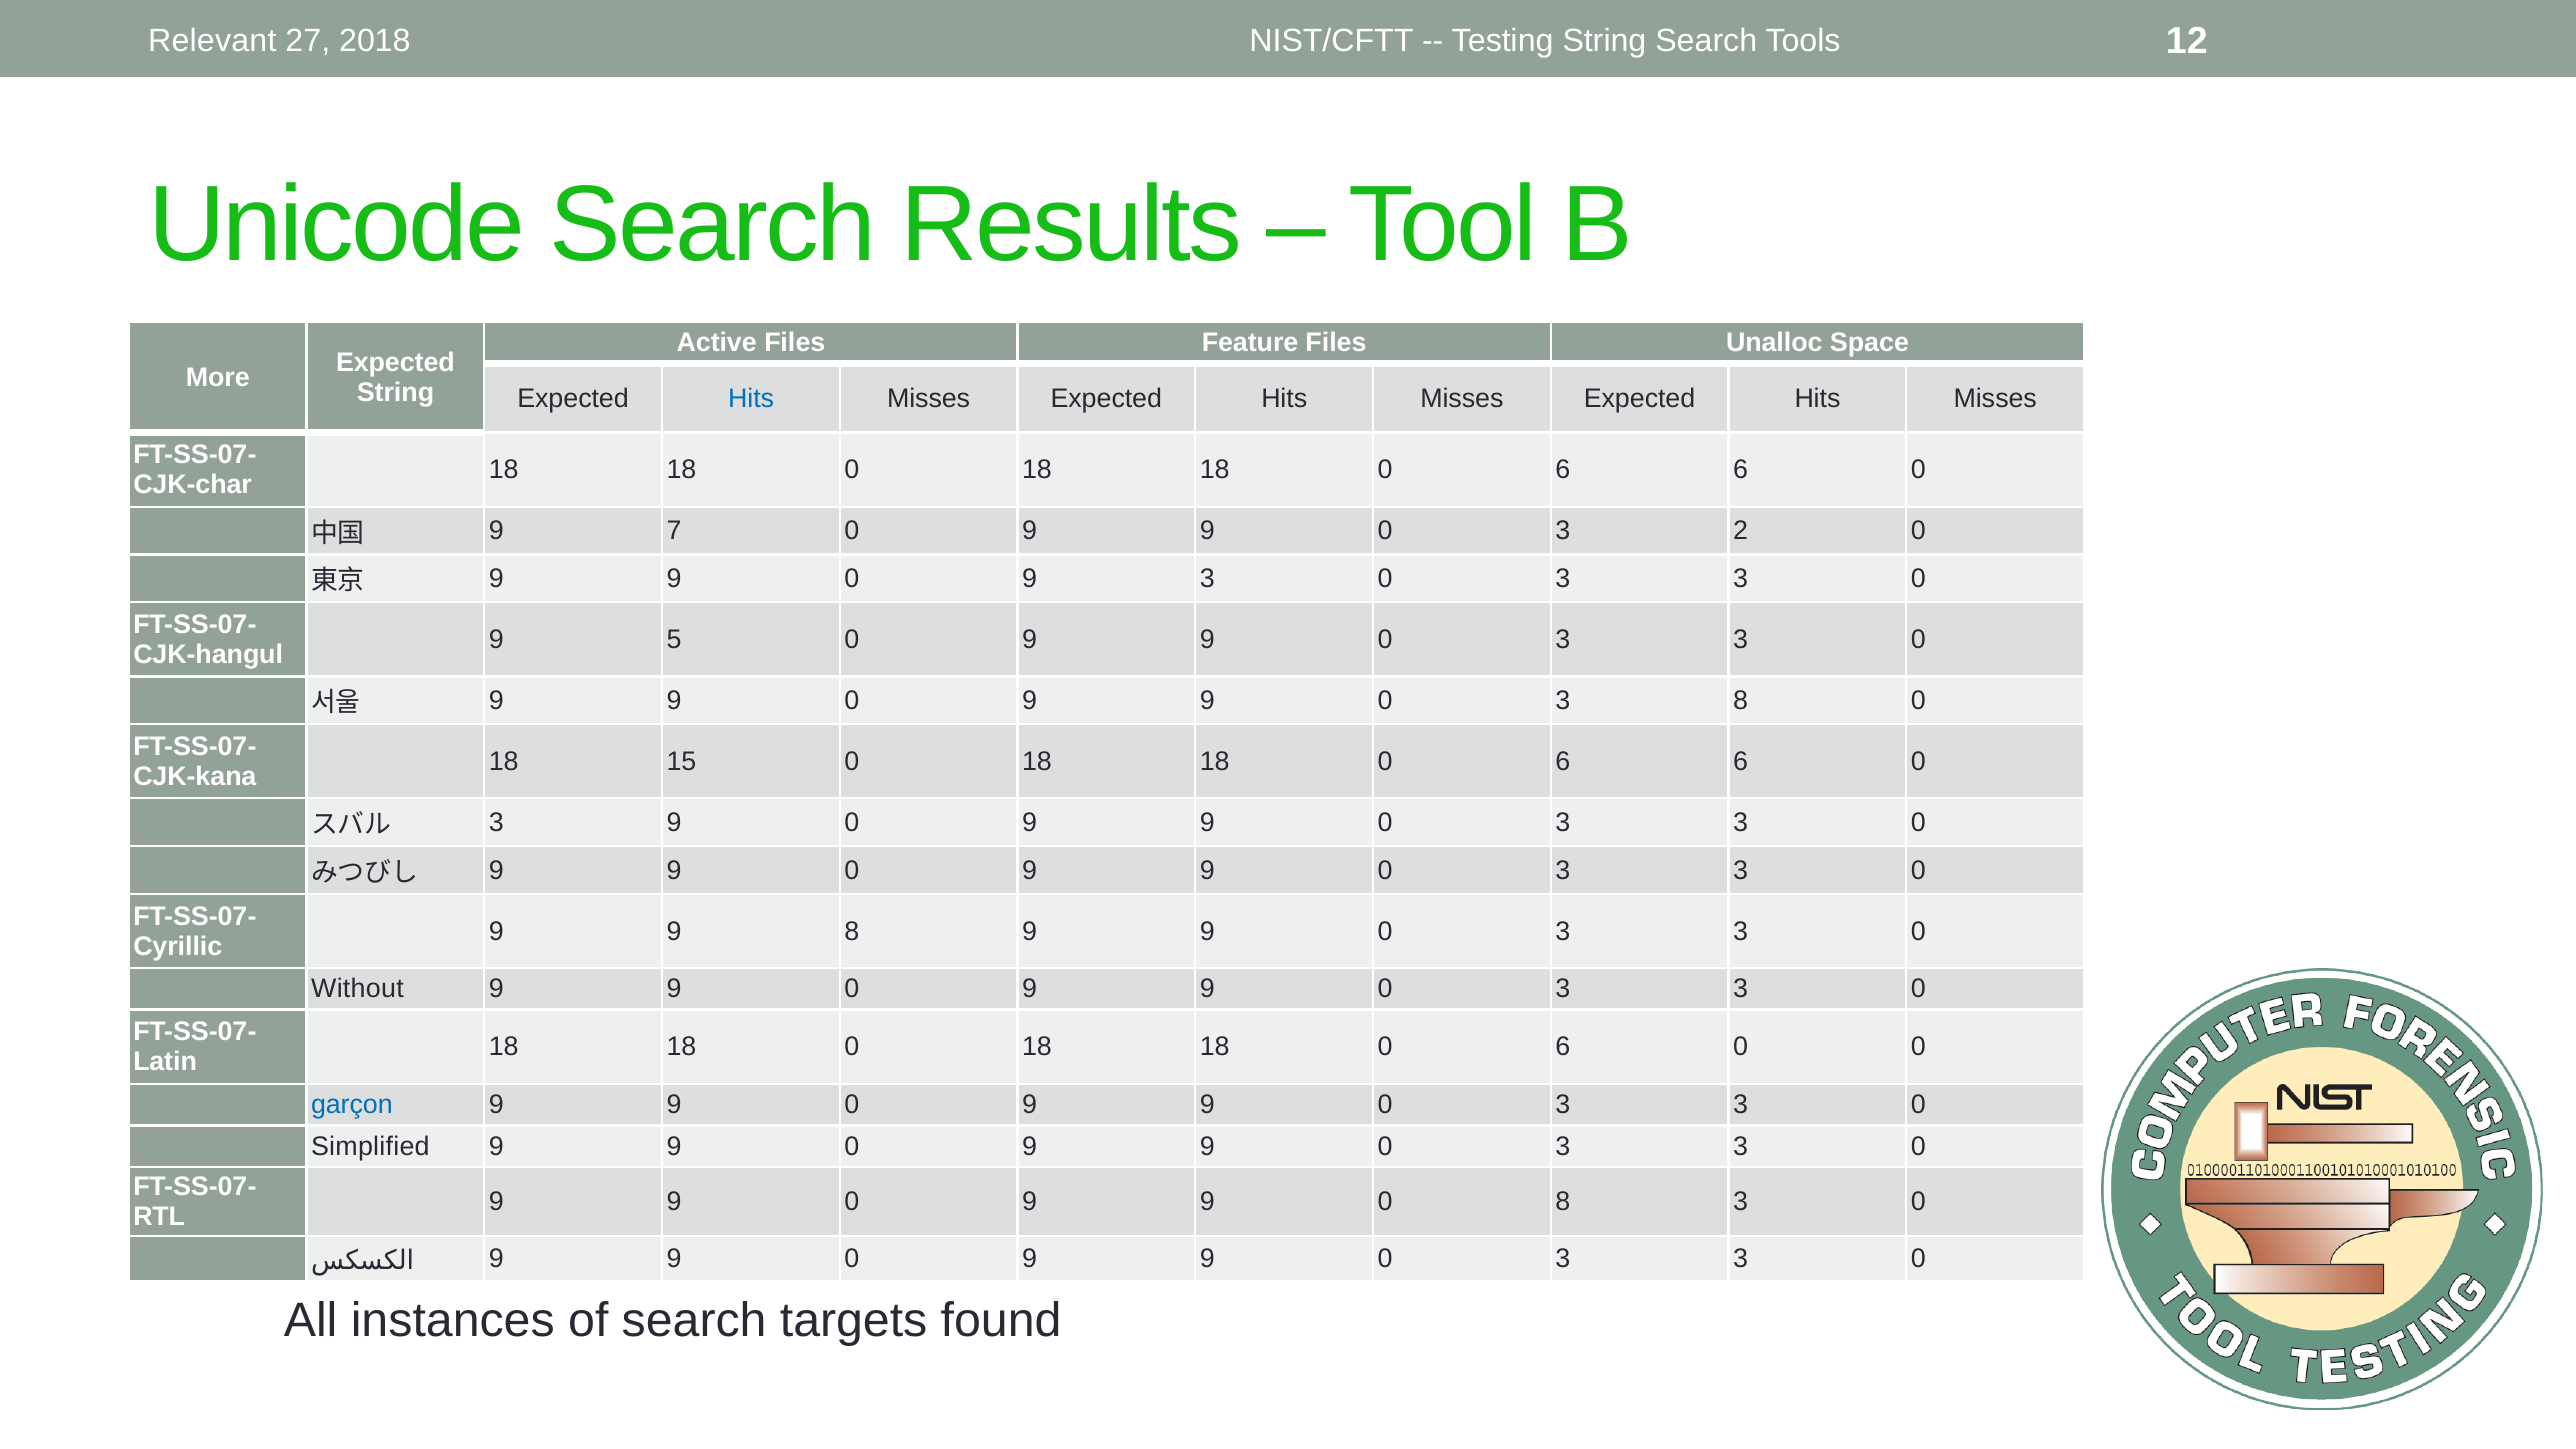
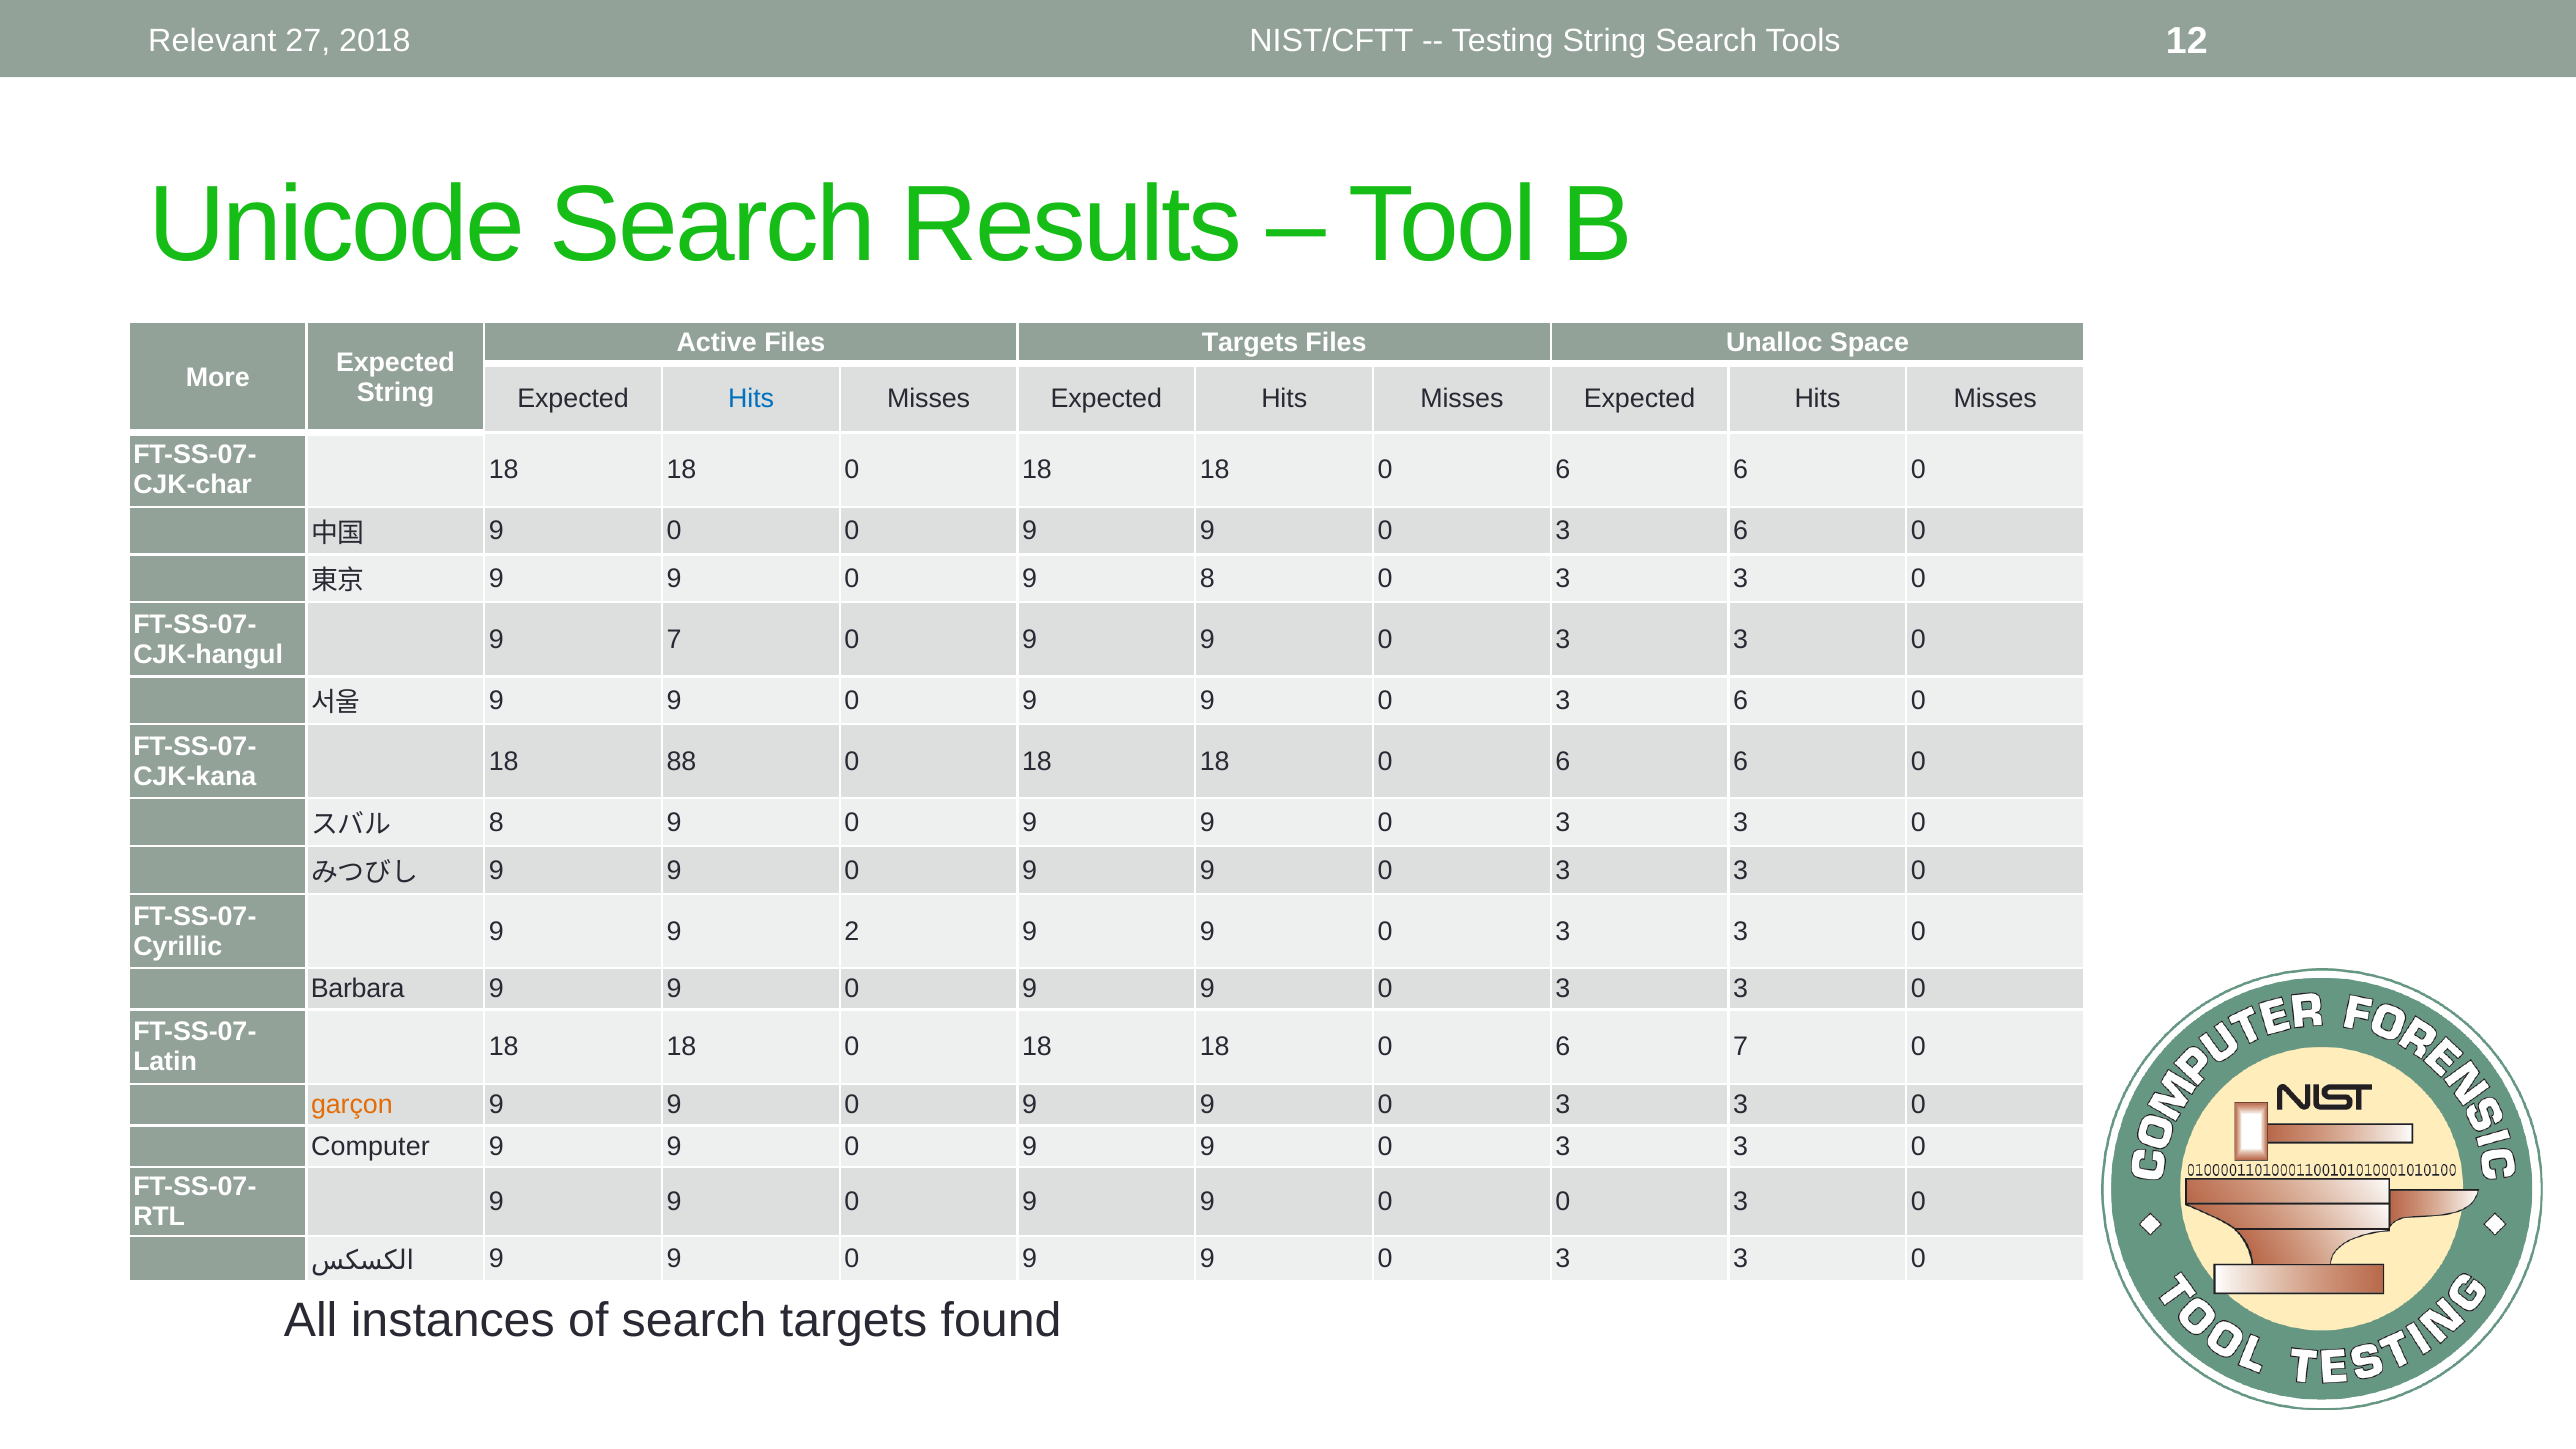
Files Feature: Feature -> Targets (1250, 343)
7: 7 -> 0 (674, 531)
2: 2 -> 6 (1741, 531)
9 3: 3 -> 8 (1207, 579)
9 5: 5 -> 7 (674, 640)
8: 8 -> 6 (1741, 701)
15: 15 -> 88 (681, 762)
3: 3 -> 8 (496, 823)
9 8: 8 -> 2 (852, 931)
Without: Without -> Barbara (358, 989)
0 6 0: 0 -> 7 (1741, 1047)
garçon colour: blue -> orange (352, 1105)
Simplified: Simplified -> Computer (370, 1147)
9 9 0 8: 8 -> 0 (1563, 1202)
